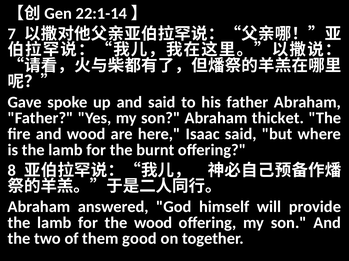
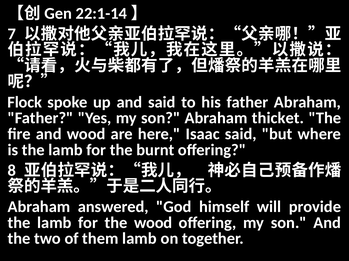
Gave: Gave -> Flock (25, 102)
them good: good -> lamb (139, 239)
